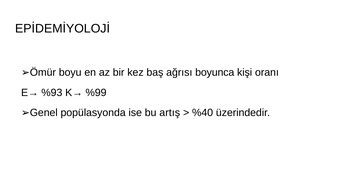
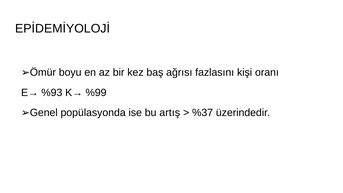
boyunca: boyunca -> fazlasını (215, 72)
%40: %40 -> %37 (203, 113)
